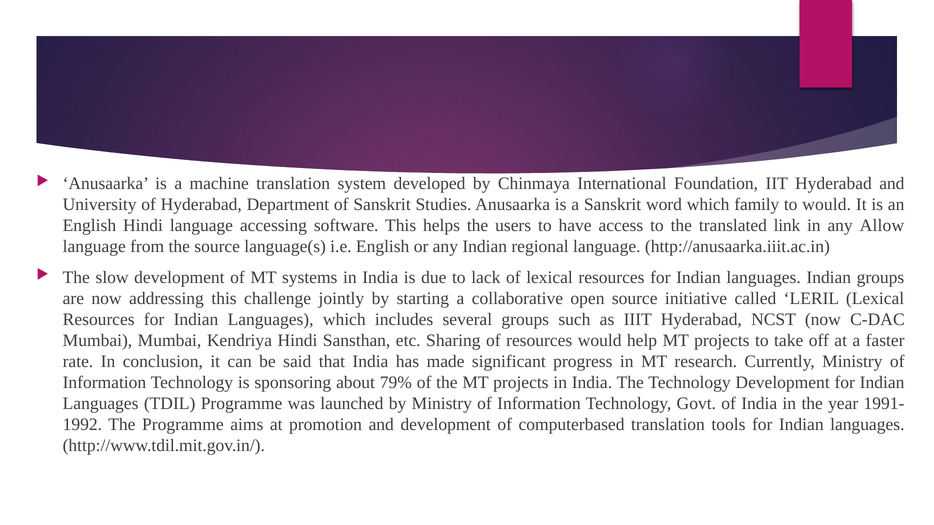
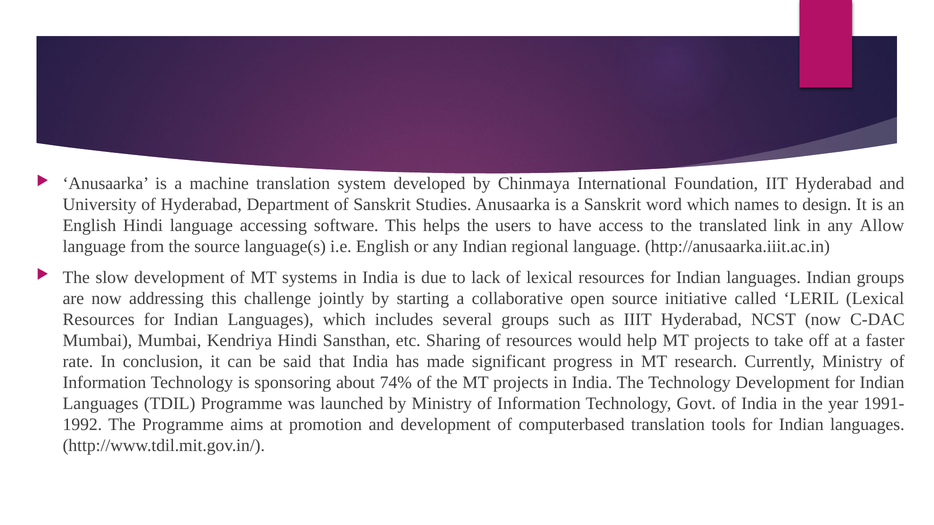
family: family -> names (757, 205)
to would: would -> design (827, 205)
79%: 79% -> 74% (396, 383)
